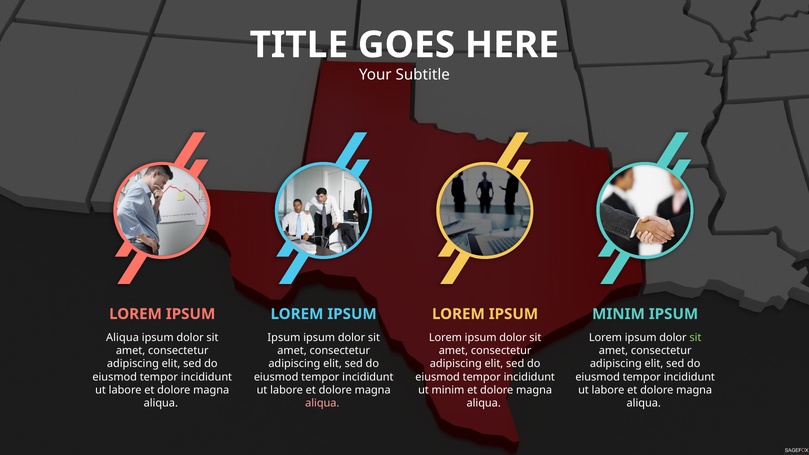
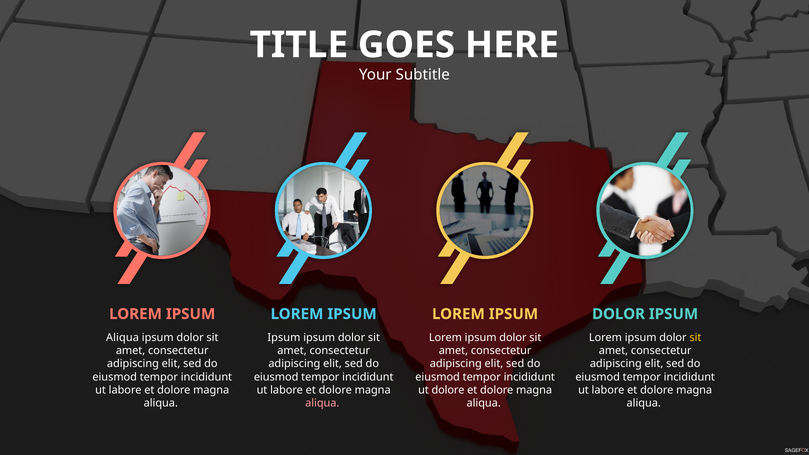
MINIM: MINIM -> DOLOR (619, 314)
sit colour: light green -> yellow (695, 338)
ut minim: minim -> dolore (448, 390)
